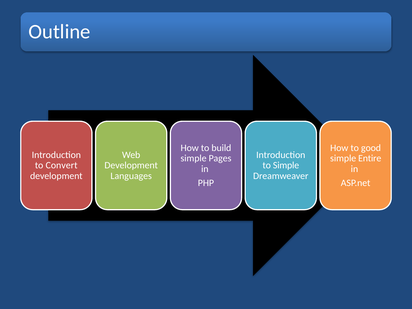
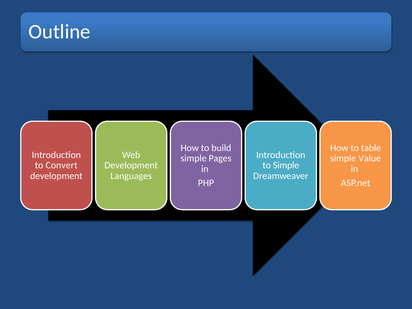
good: good -> table (371, 148)
Entire: Entire -> Value (370, 158)
